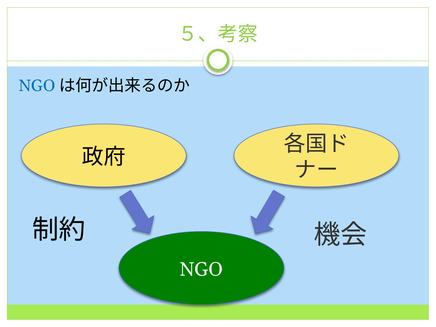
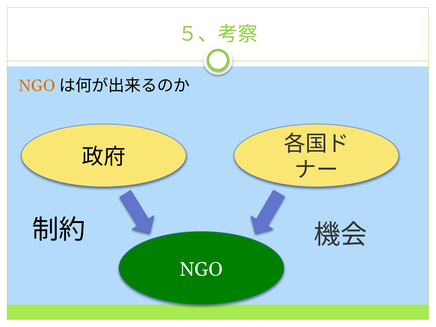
NGO colour: blue -> orange (37, 86)
